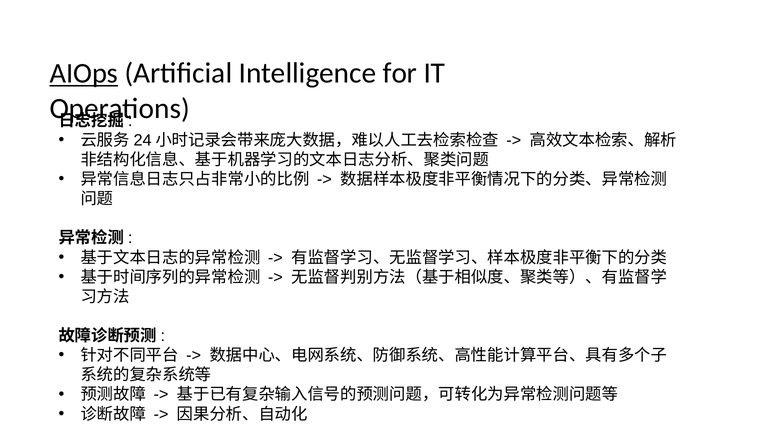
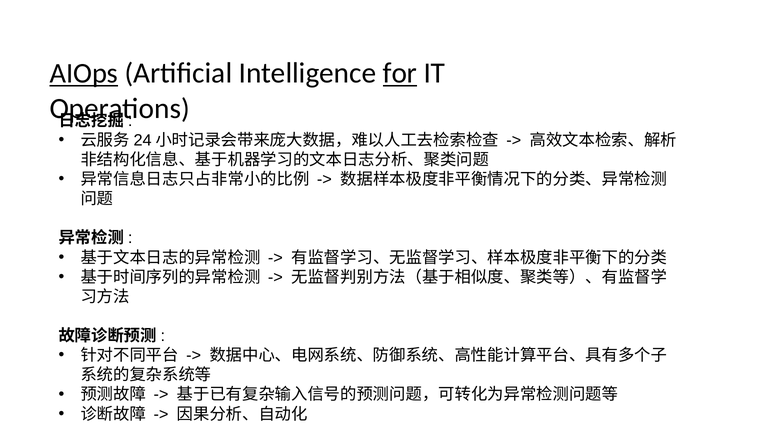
for underline: none -> present (400, 73)
